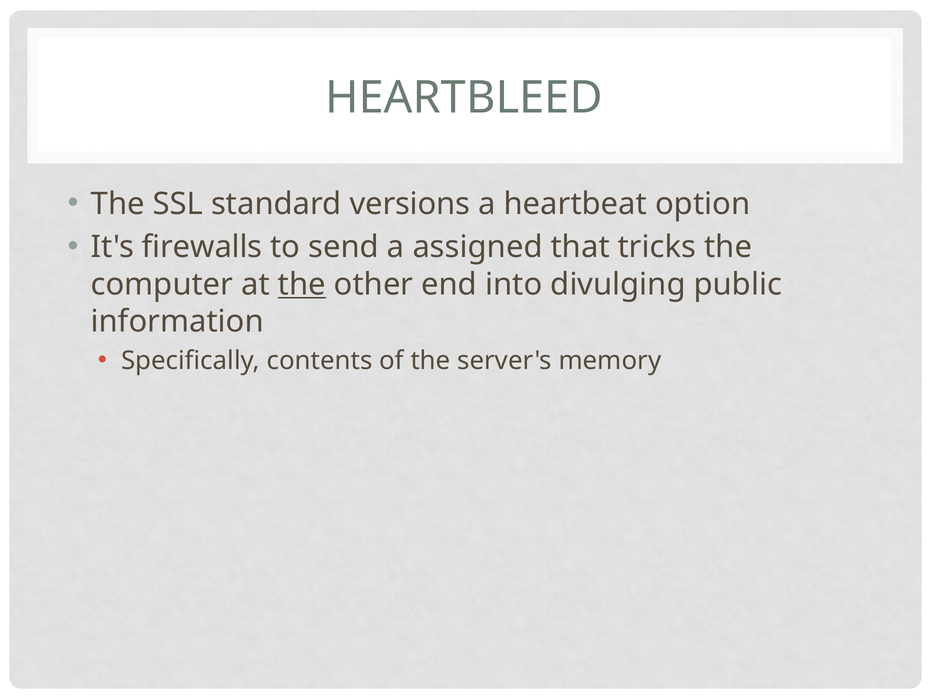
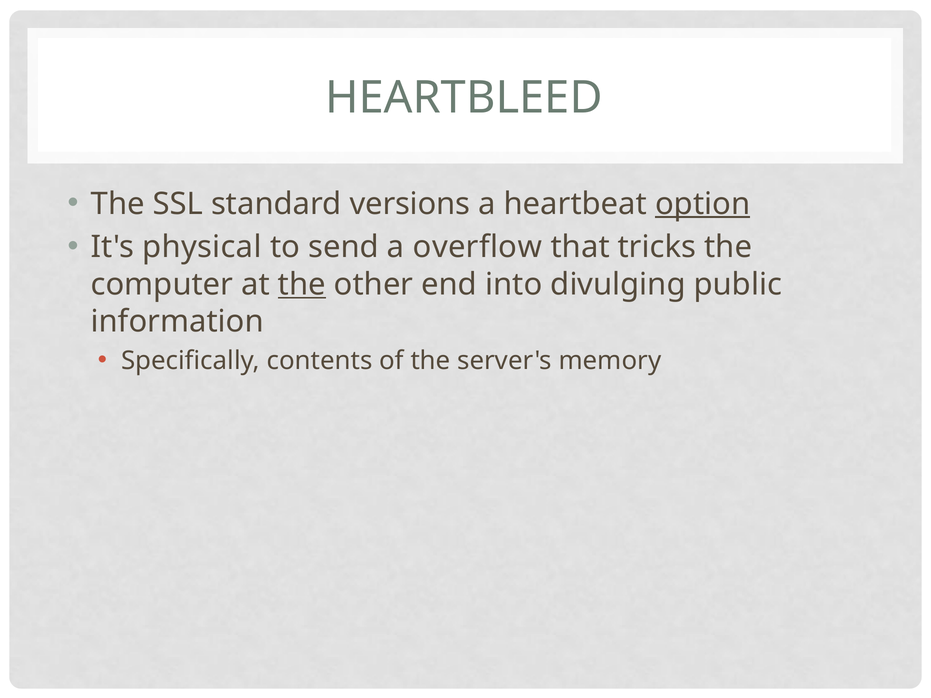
option underline: none -> present (703, 204)
firewalls: firewalls -> physical (202, 247)
assigned: assigned -> overflow (477, 247)
